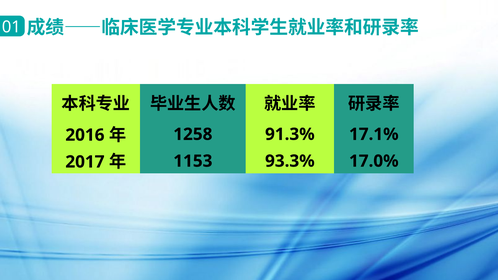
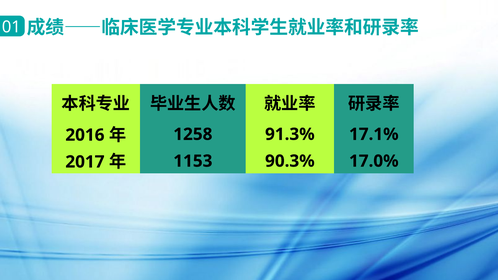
93.3%: 93.3% -> 90.3% (290, 161)
